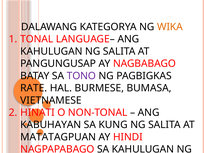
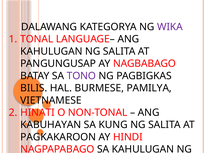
WIKA colour: orange -> purple (170, 27)
RATE: RATE -> BILIS (34, 88)
BUMASA: BUMASA -> PAMILYA (149, 88)
MATATAGPUAN: MATATAGPUAN -> PAGKAKAROON (58, 137)
